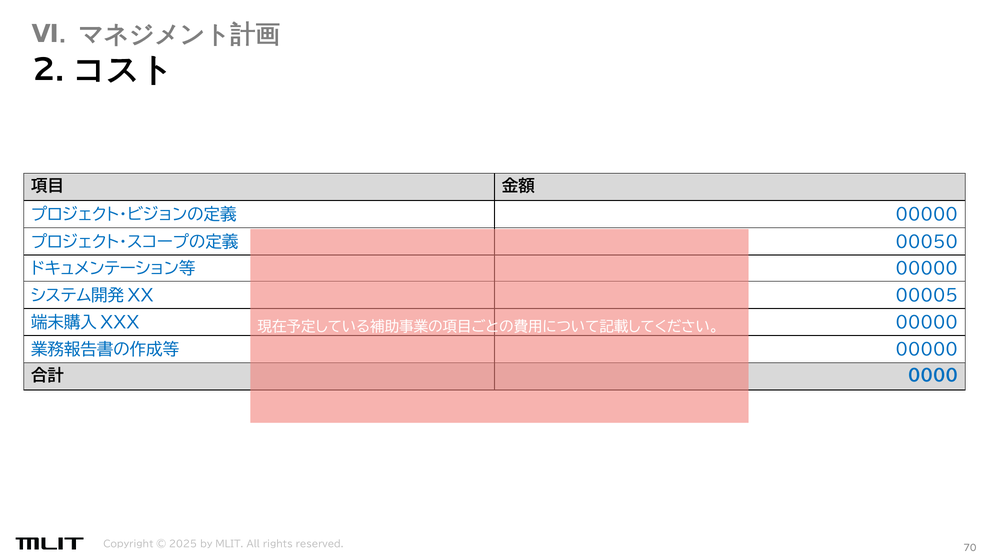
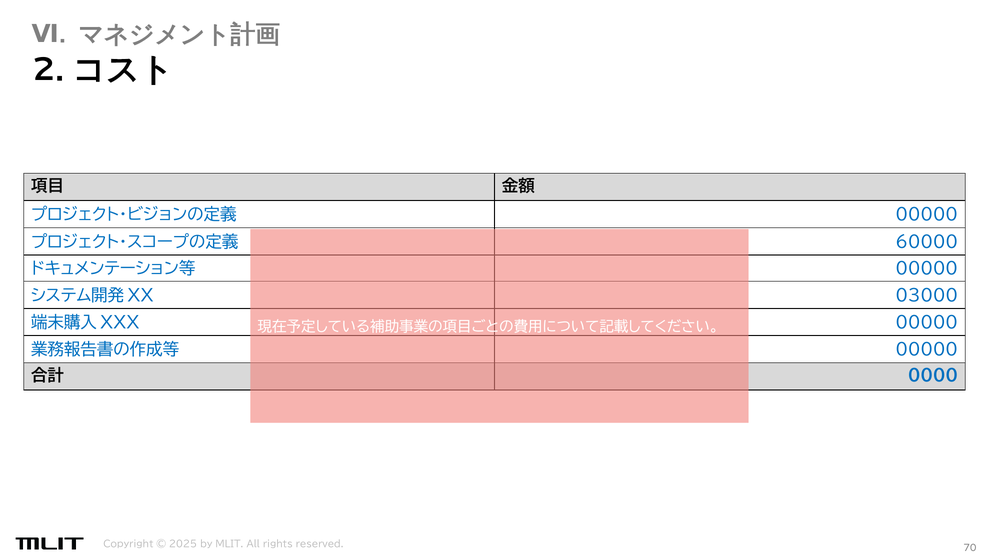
00050: 00050 -> 60000 (927, 242)
00005: 00005 -> 03000 (927, 296)
